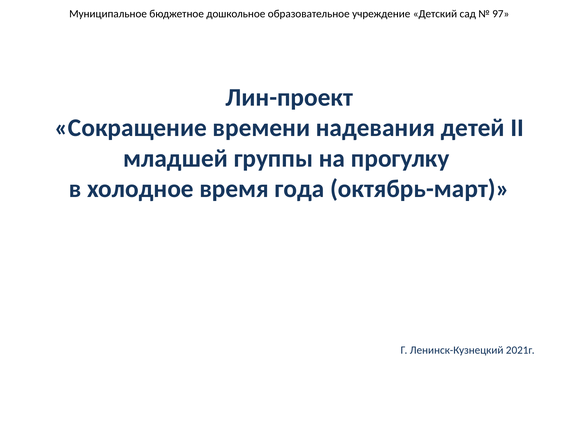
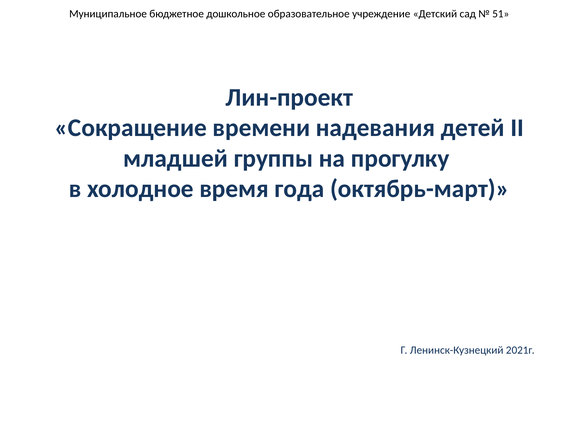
97: 97 -> 51 (501, 14)
